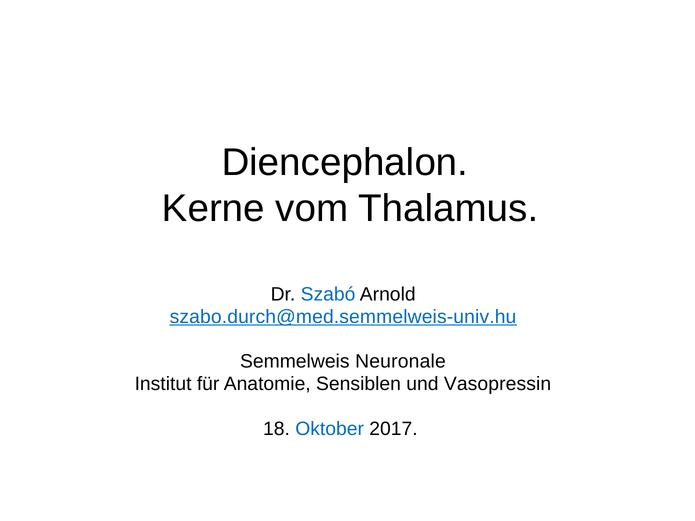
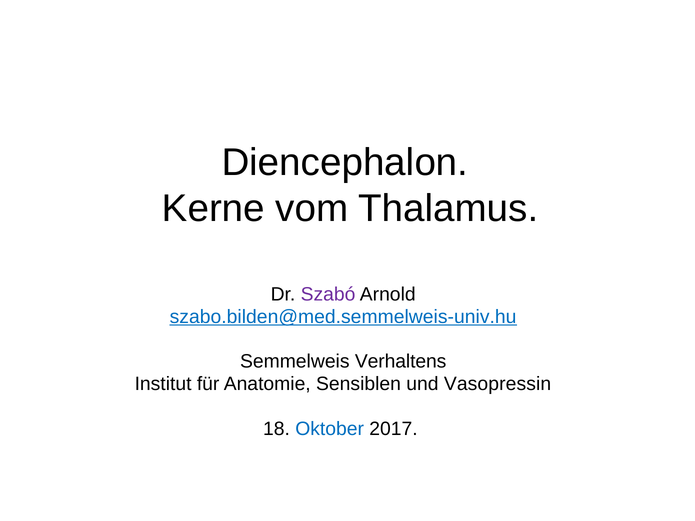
Szabó colour: blue -> purple (328, 294)
szabo.durch@med.semmelweis-univ.hu: szabo.durch@med.semmelweis-univ.hu -> szabo.bilden@med.semmelweis-univ.hu (343, 317)
Neuronale: Neuronale -> Verhaltens (401, 362)
